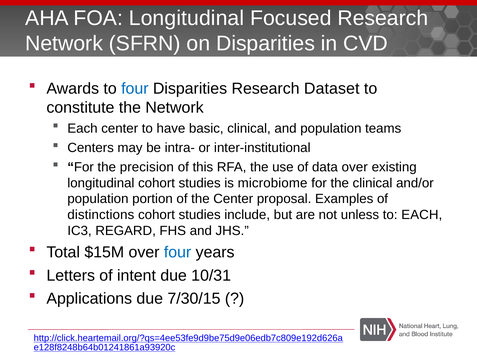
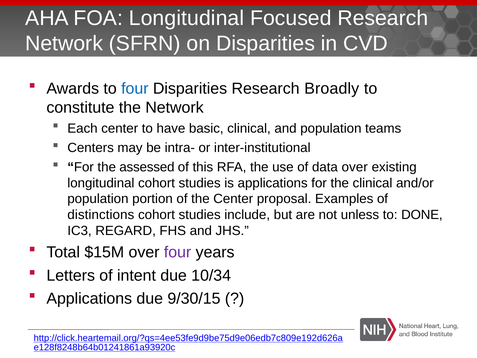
Dataset: Dataset -> Broadly (332, 88)
precision: precision -> assessed (147, 167)
is microbiome: microbiome -> applications (273, 183)
to EACH: EACH -> DONE (422, 215)
four colour: blue -> purple (178, 252)
10/31: 10/31 -> 10/34 (211, 275)
7/30/15: 7/30/15 -> 9/30/15 (194, 298)
